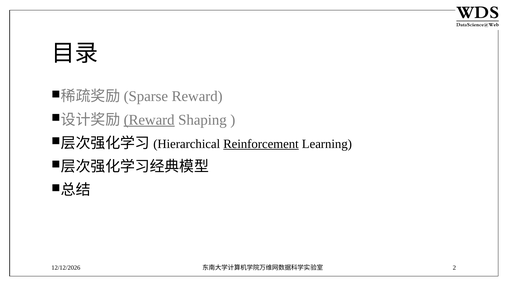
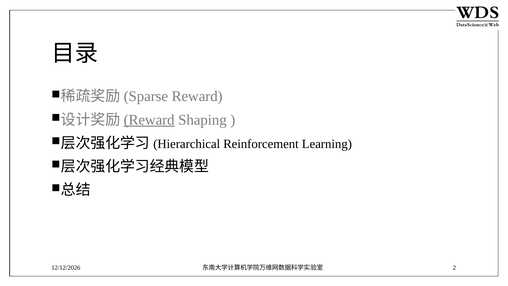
Reinforcement underline: present -> none (261, 144)
